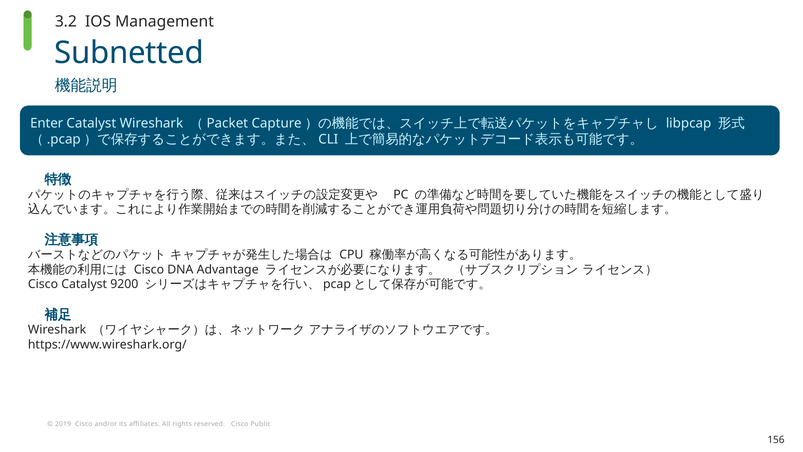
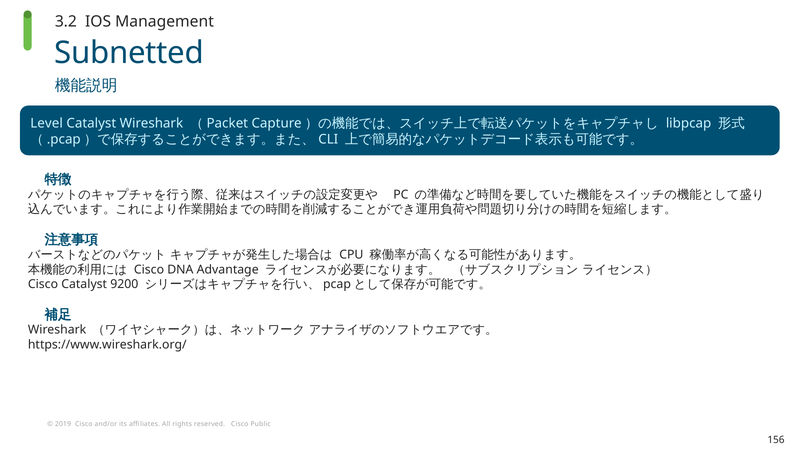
Enter: Enter -> Level (47, 123)
